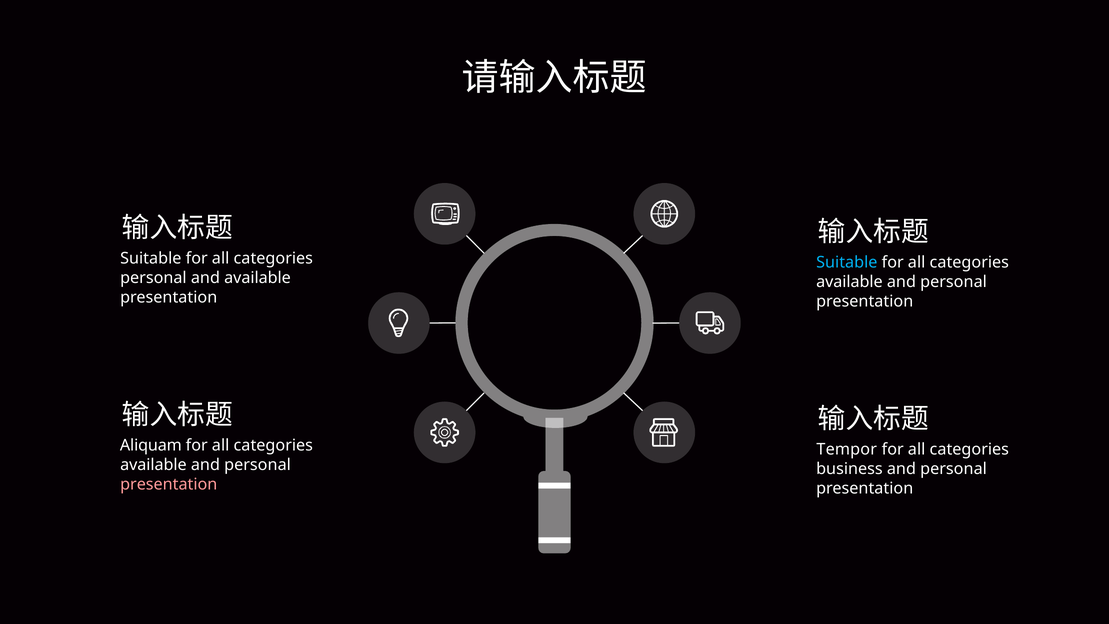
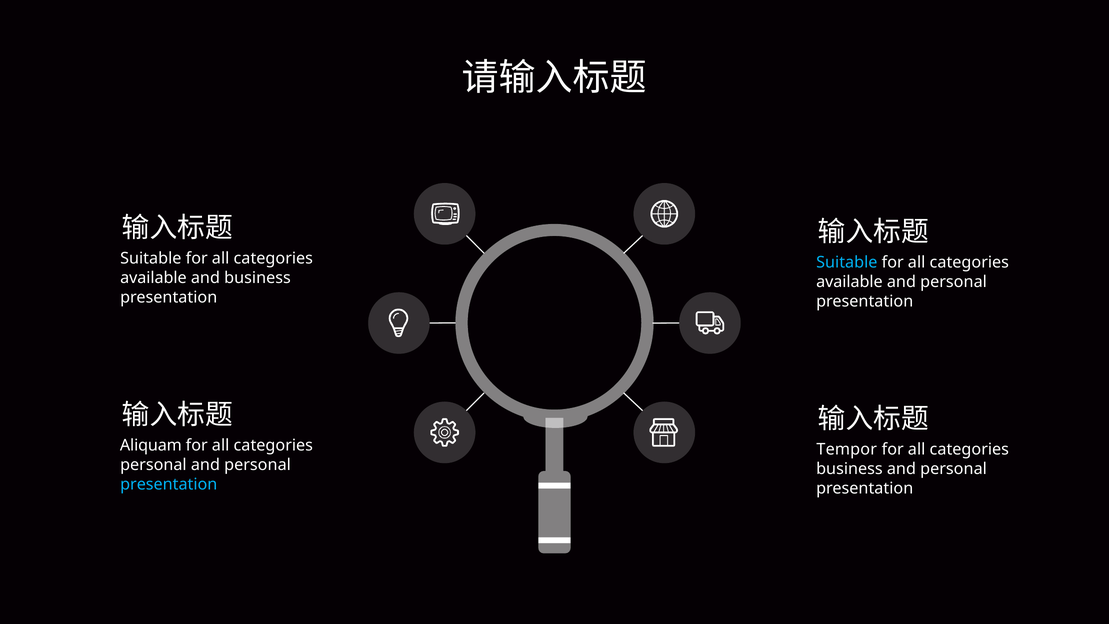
personal: personal -> available (153, 278)
and available: available -> business (257, 278)
available: available -> personal (153, 465)
presentation colour: pink -> light blue (169, 484)
